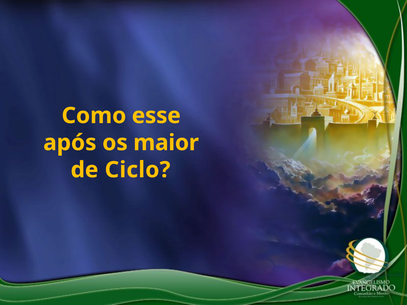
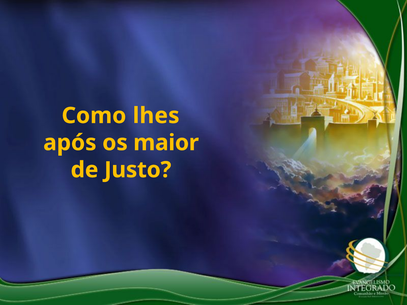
esse: esse -> lhes (156, 116)
Ciclo: Ciclo -> Justo (138, 170)
